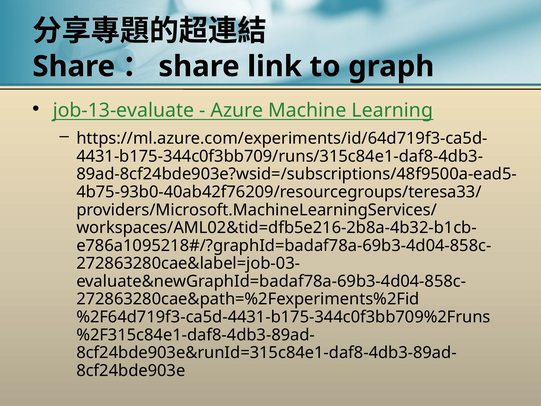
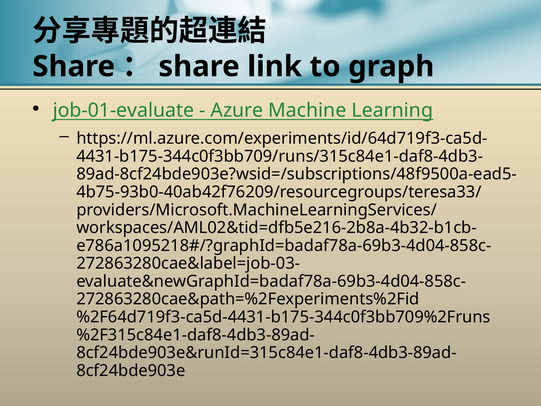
job-13-evaluate: job-13-evaluate -> job-01-evaluate (123, 110)
